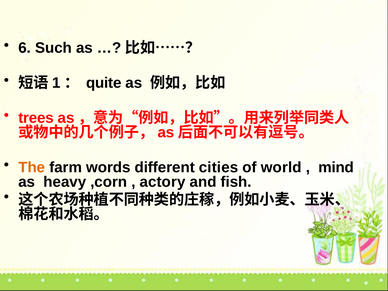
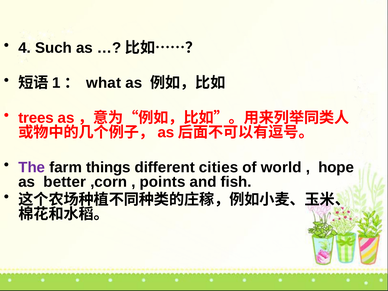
6: 6 -> 4 (25, 48)
quite: quite -> what (104, 83)
The colour: orange -> purple (32, 168)
words: words -> things (108, 168)
mind: mind -> hope (336, 168)
heavy: heavy -> better (65, 182)
actory: actory -> points (163, 182)
